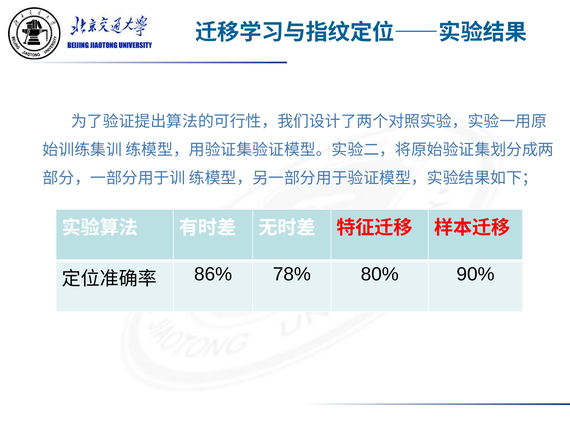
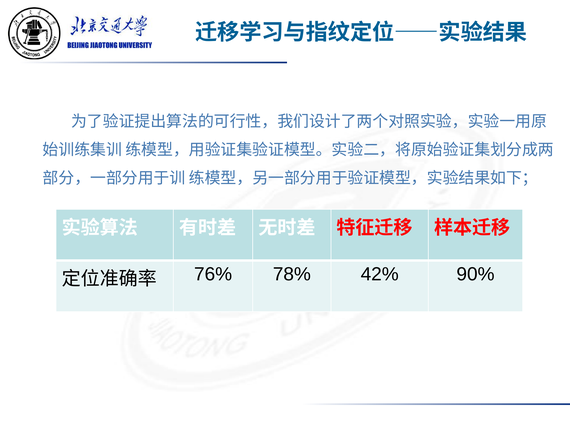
86%: 86% -> 76% (213, 275)
80%: 80% -> 42% (380, 275)
